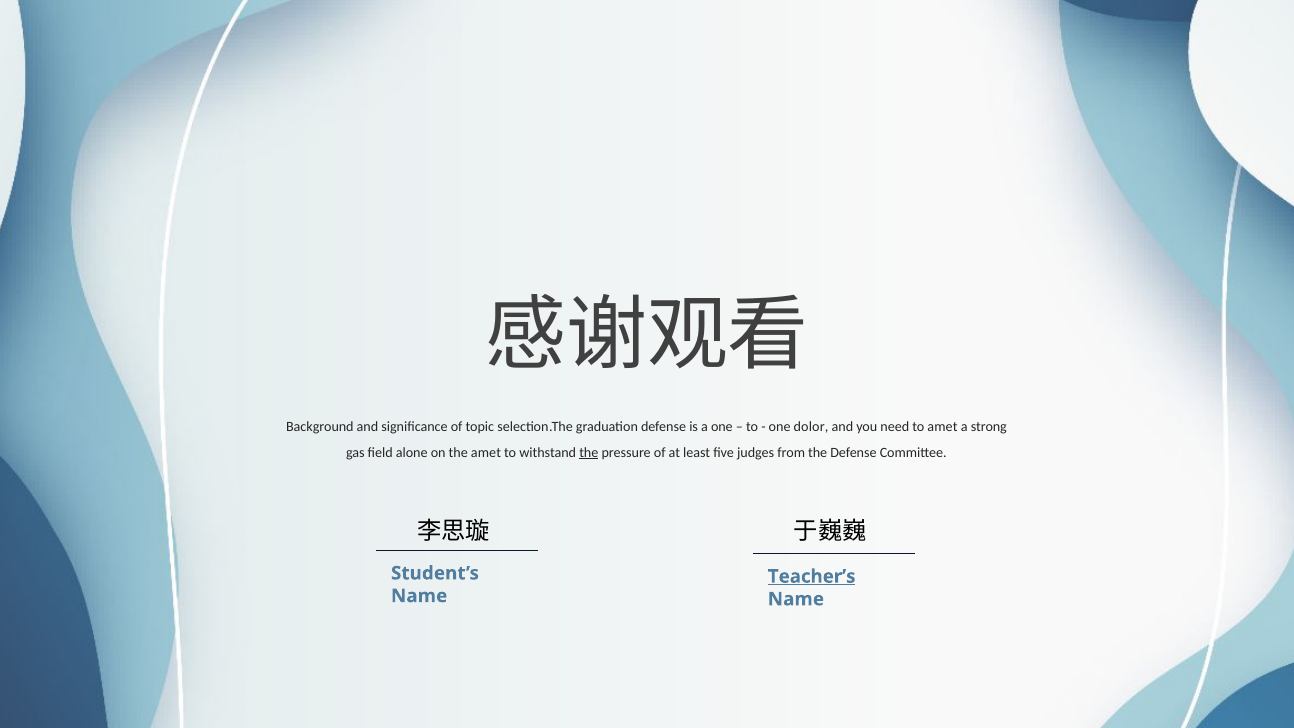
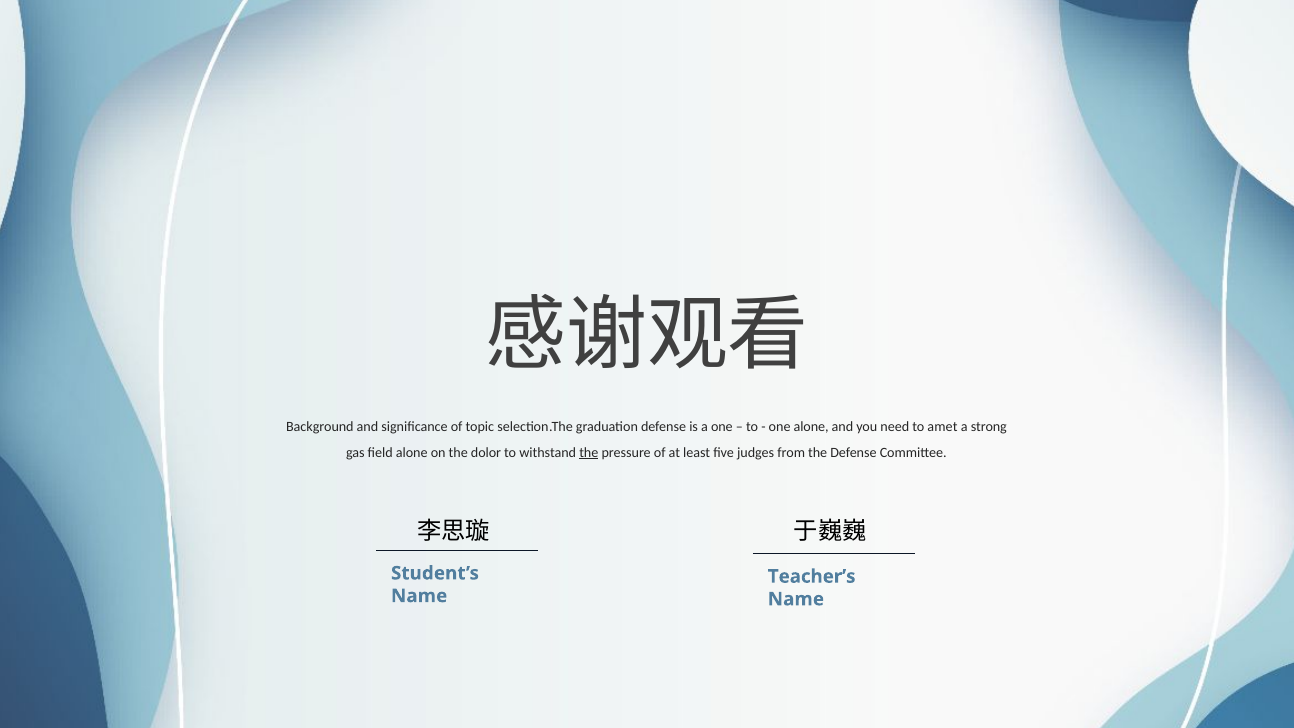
one dolor: dolor -> alone (811, 427)
the amet: amet -> dolor (486, 452)
Teacher’s underline: present -> none (812, 576)
